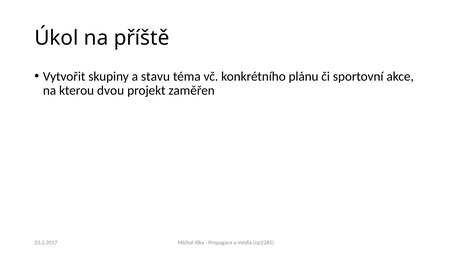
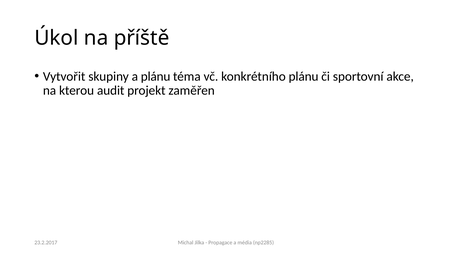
a stavu: stavu -> plánu (156, 76)
dvou: dvou -> audit (111, 91)
